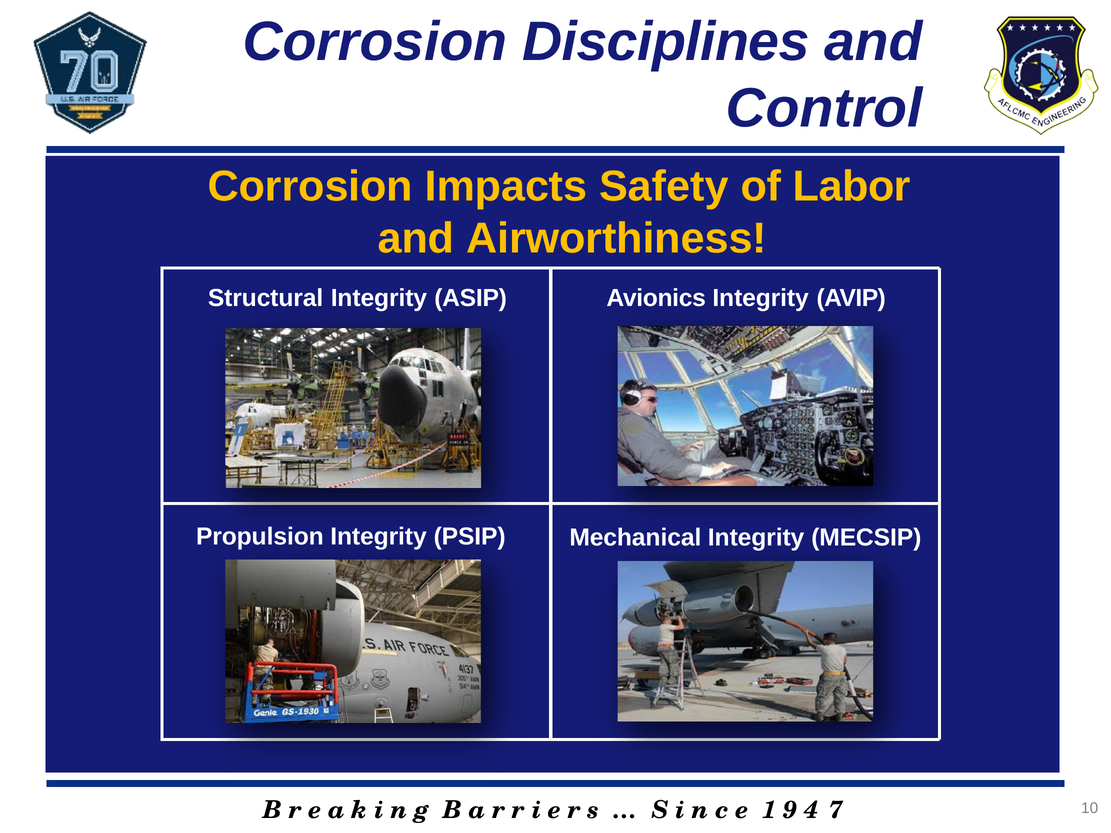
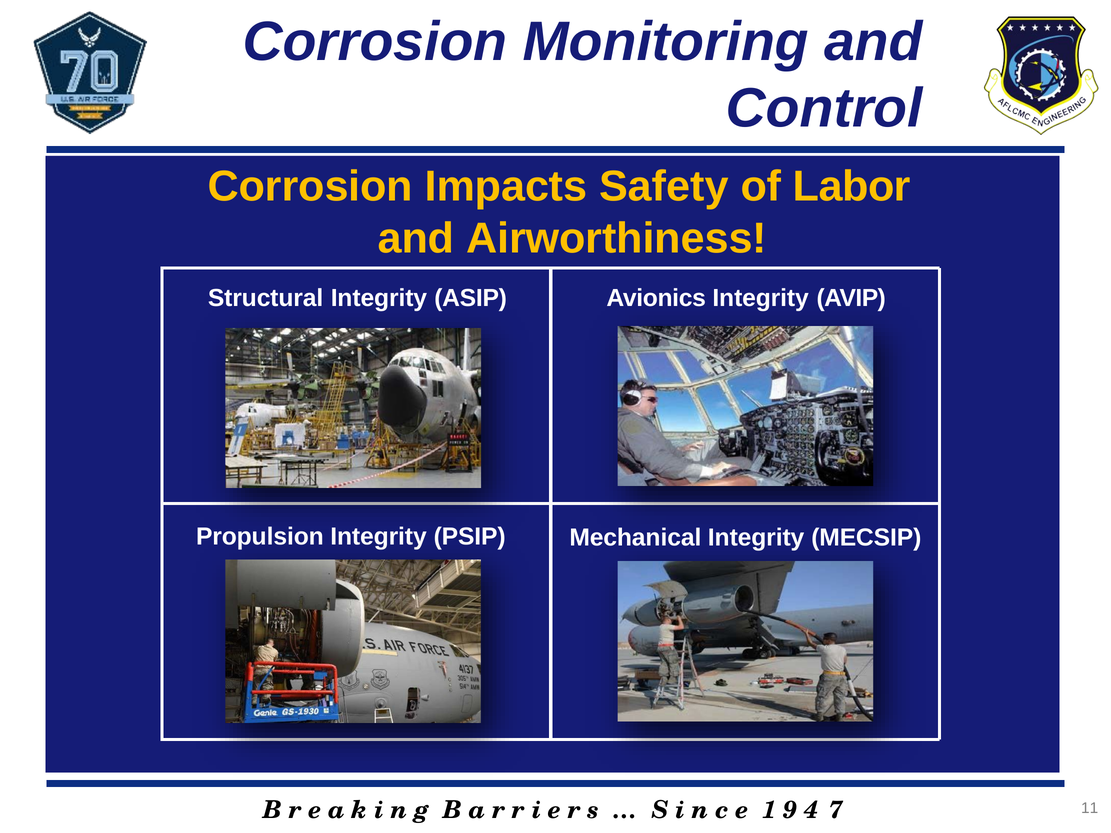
Disciplines: Disciplines -> Monitoring (666, 42)
10: 10 -> 11 (1090, 808)
